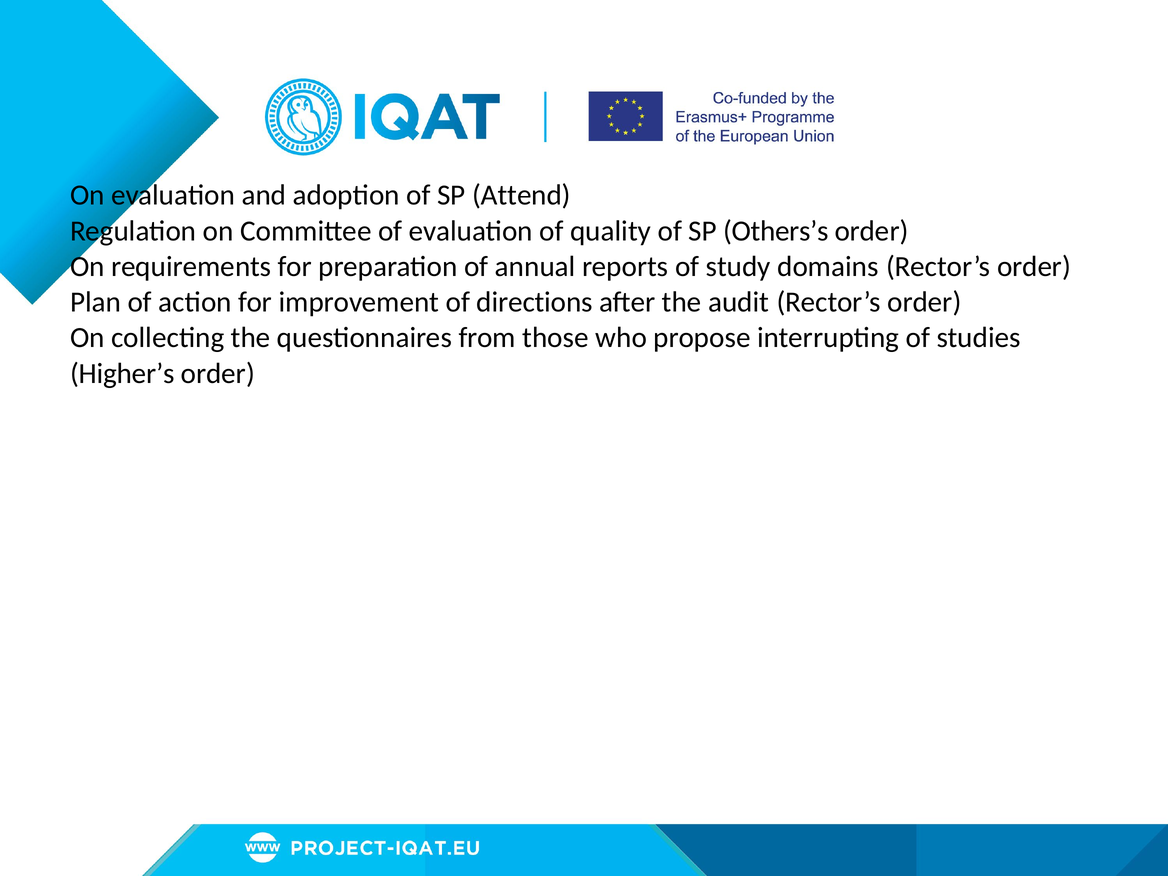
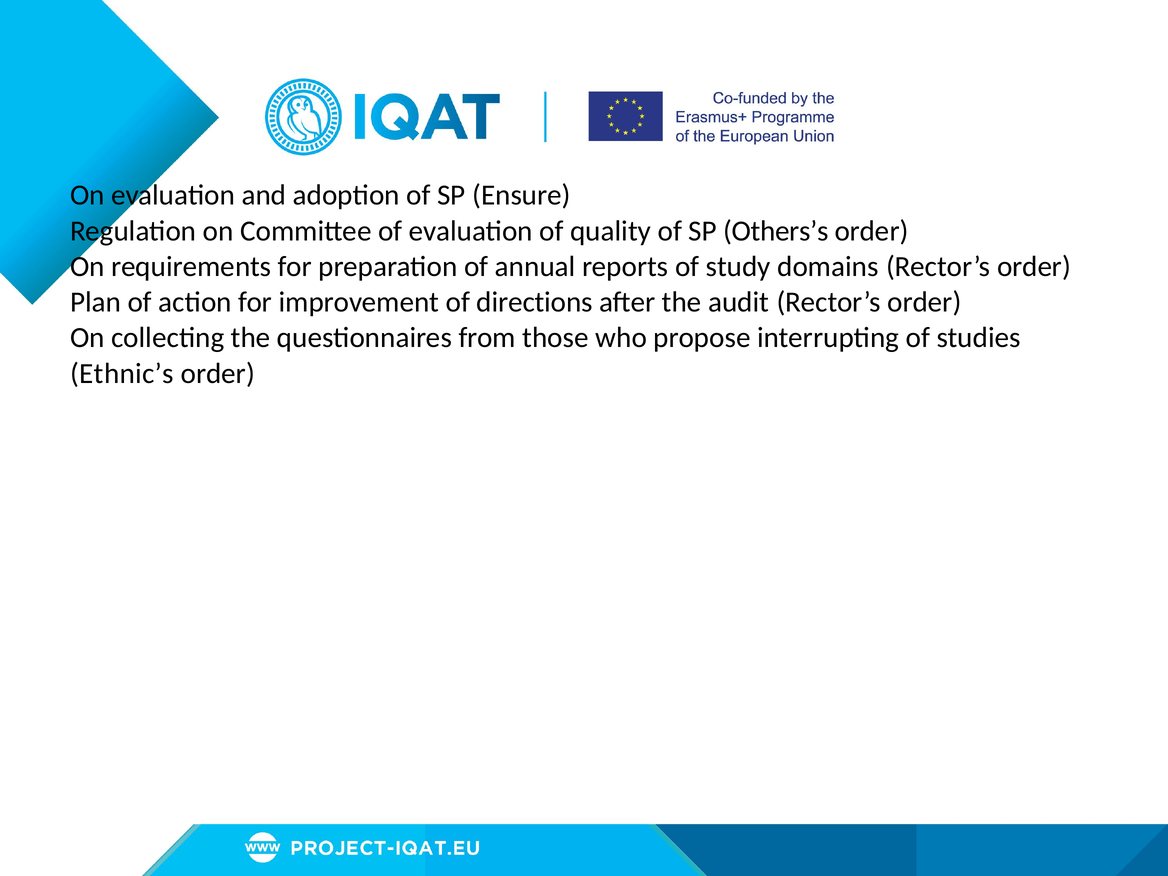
Attend: Attend -> Ensure (521, 195)
Higher’s: Higher’s -> Ethnic’s (122, 373)
